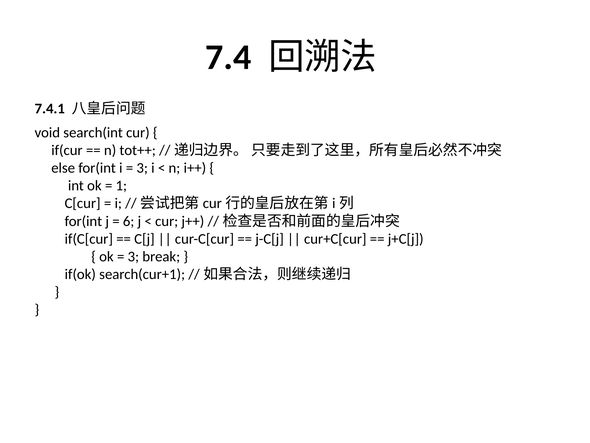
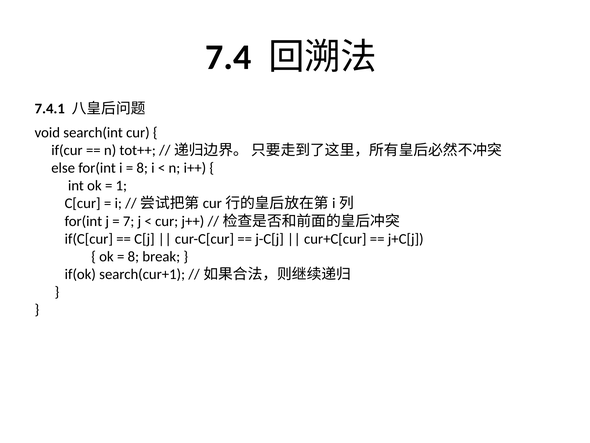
3: 3 -> 8 (142, 168)
6: 6 -> 7 (129, 221)
3: 3 -> 8 (133, 256)
